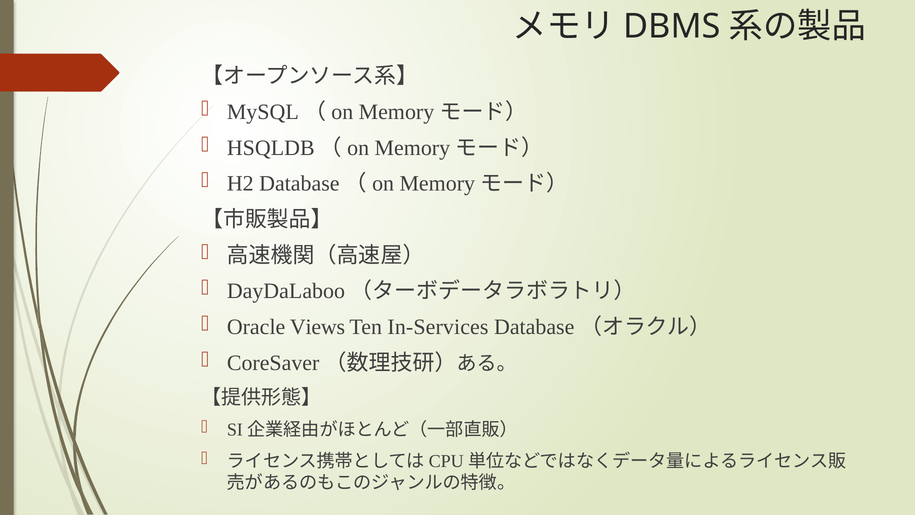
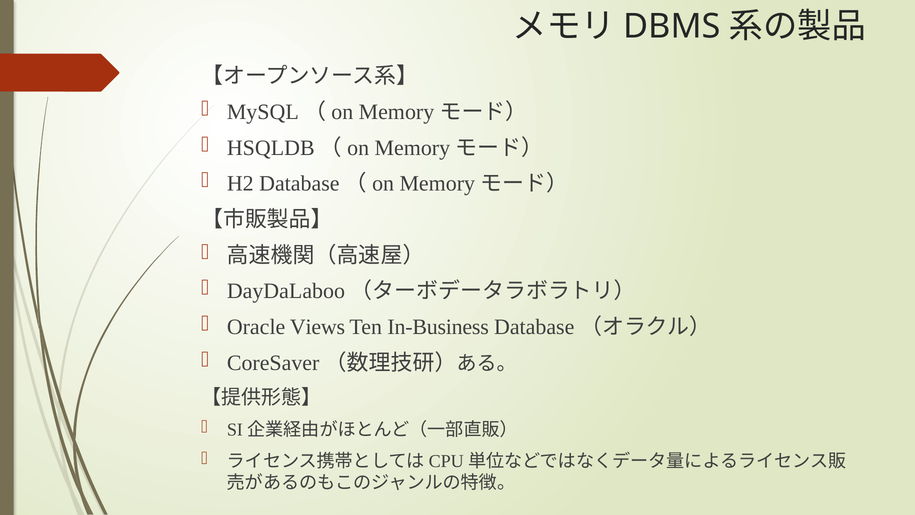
In-Services: In-Services -> In-Business (438, 327)
